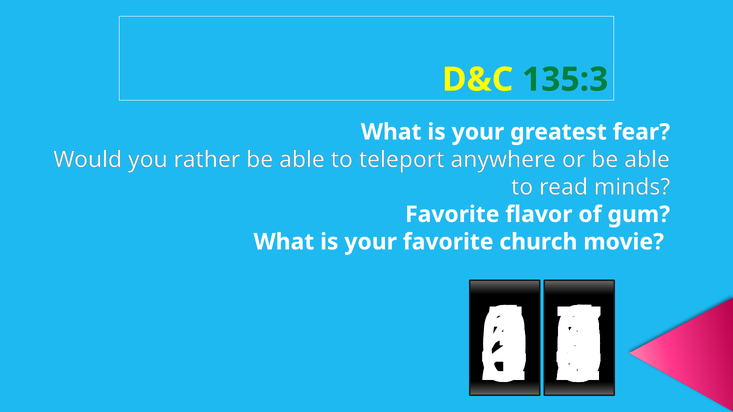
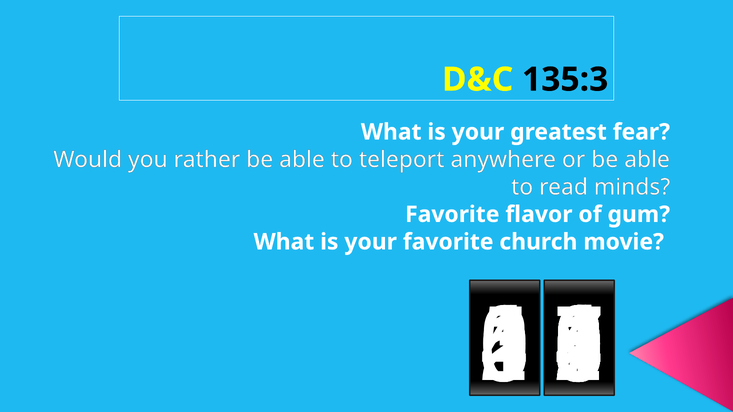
135:3 colour: green -> black (565, 80)
